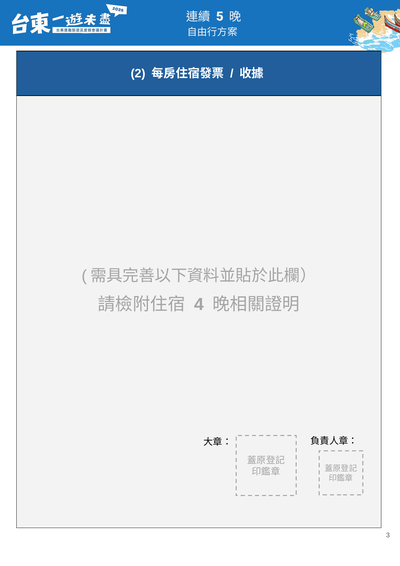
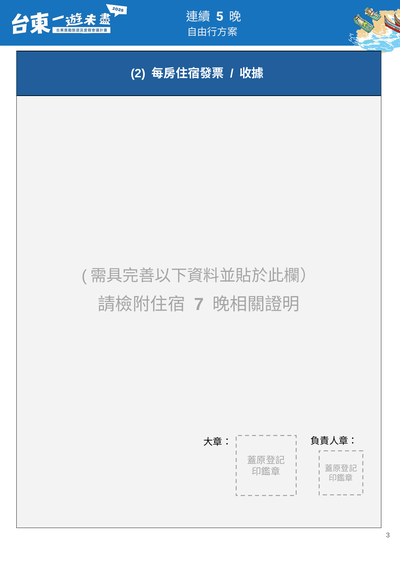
4: 4 -> 7 (199, 304)
